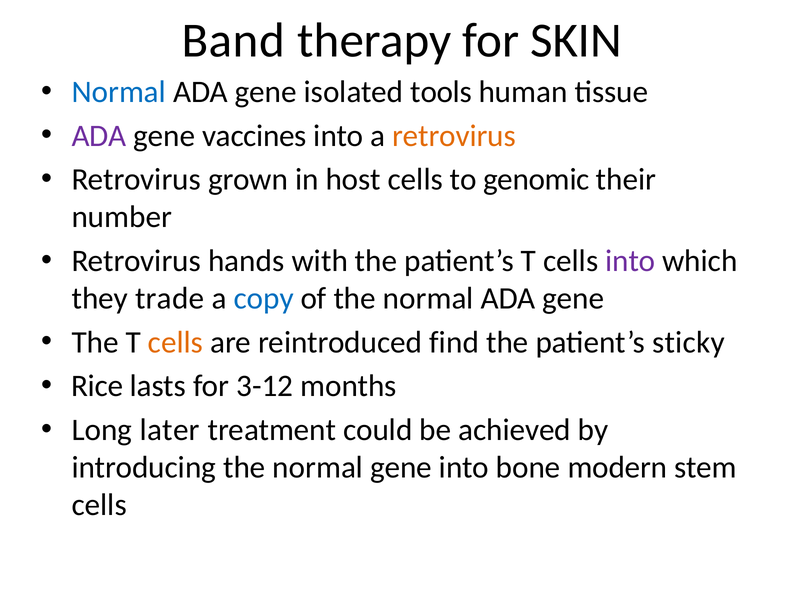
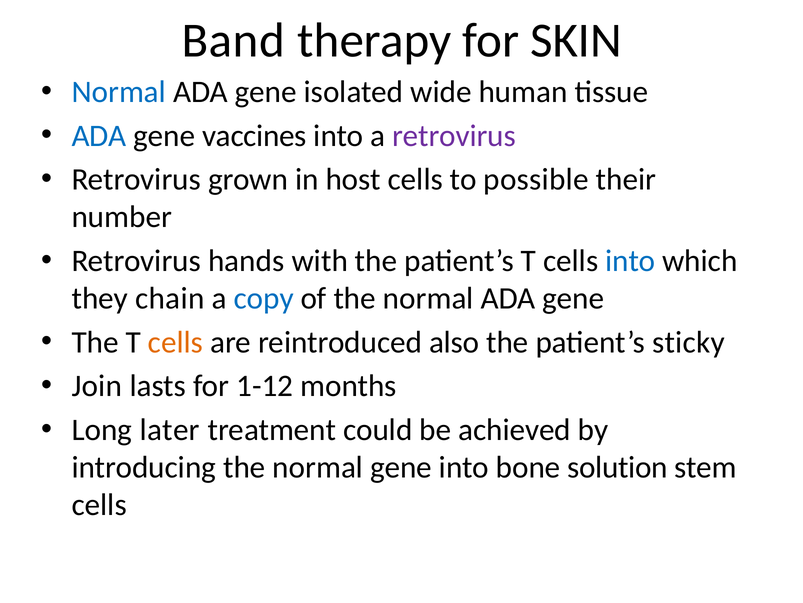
tools: tools -> wide (441, 92)
ADA colour: purple -> blue (99, 136)
retrovirus colour: orange -> purple (454, 136)
genomic: genomic -> possible (536, 179)
into colour: purple -> blue (630, 261)
trade: trade -> chain (170, 298)
find: find -> also (454, 342)
Rice: Rice -> Join (97, 386)
3-12: 3-12 -> 1-12 (265, 386)
modern: modern -> solution (618, 467)
